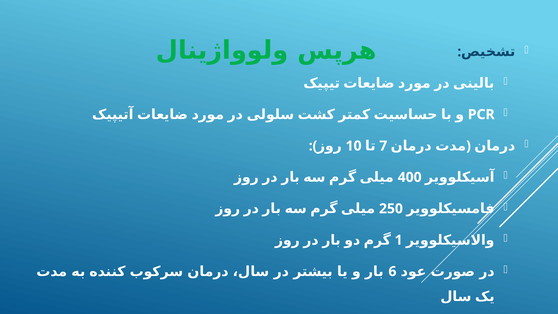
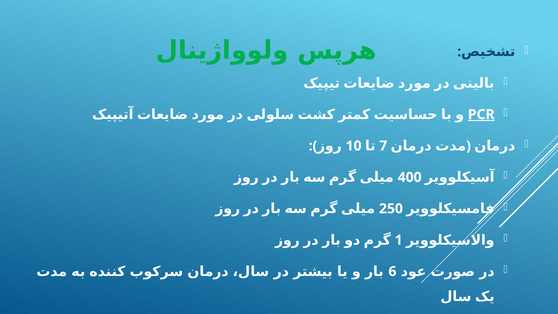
PCR underline: none -> present (481, 114)
